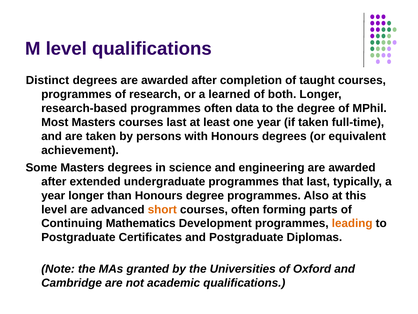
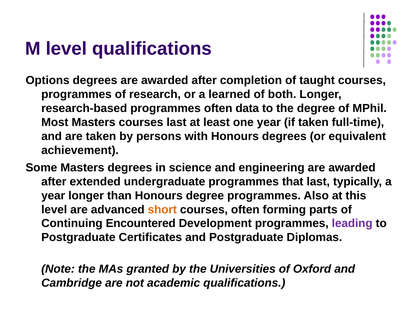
Distinct: Distinct -> Options (48, 80)
Mathematics: Mathematics -> Encountered (141, 223)
leading colour: orange -> purple (352, 223)
